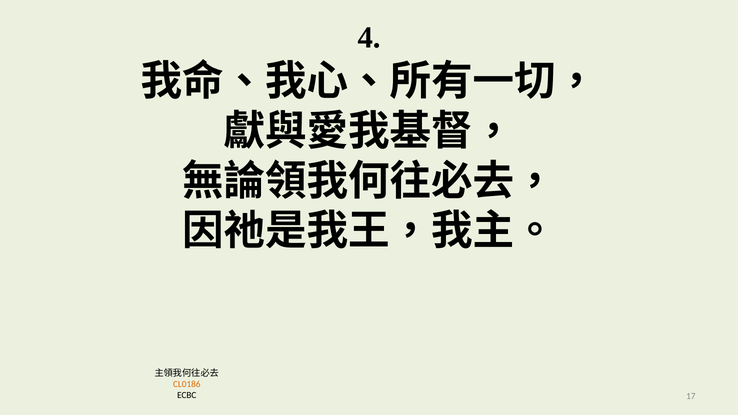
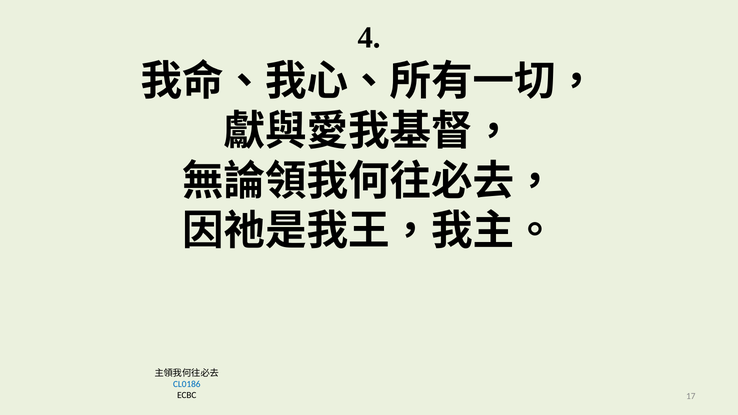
CL0186 colour: orange -> blue (187, 384)
